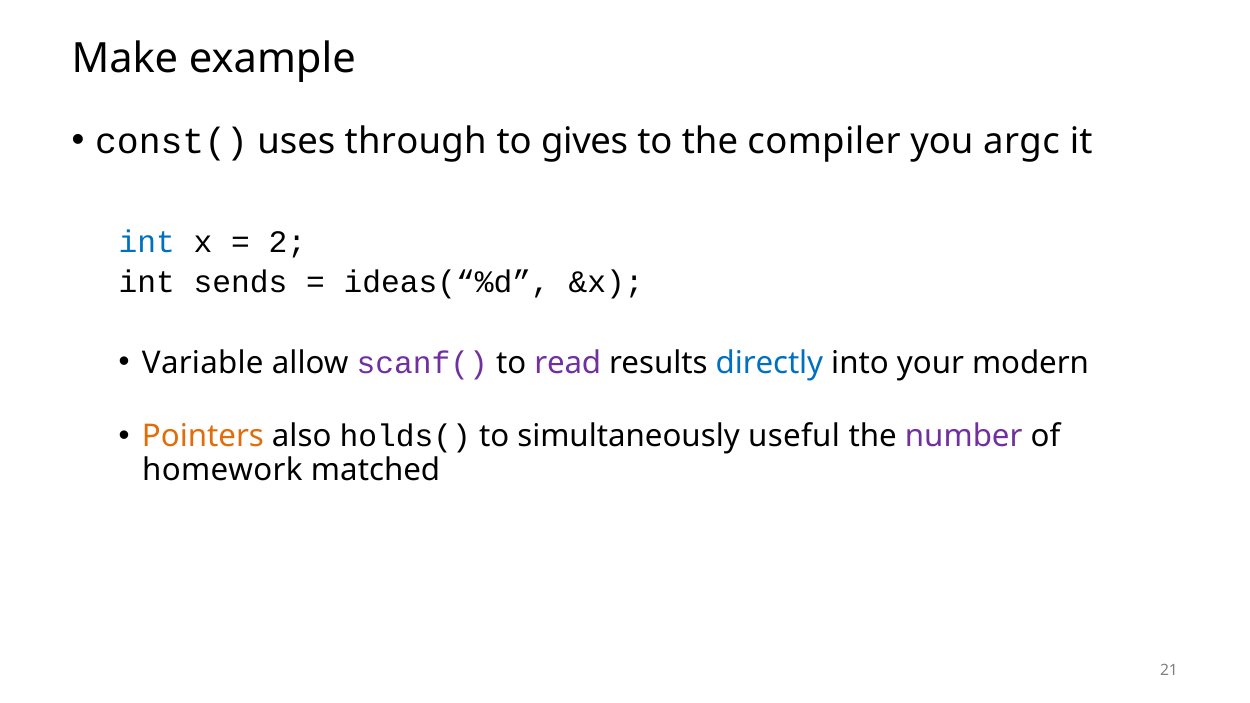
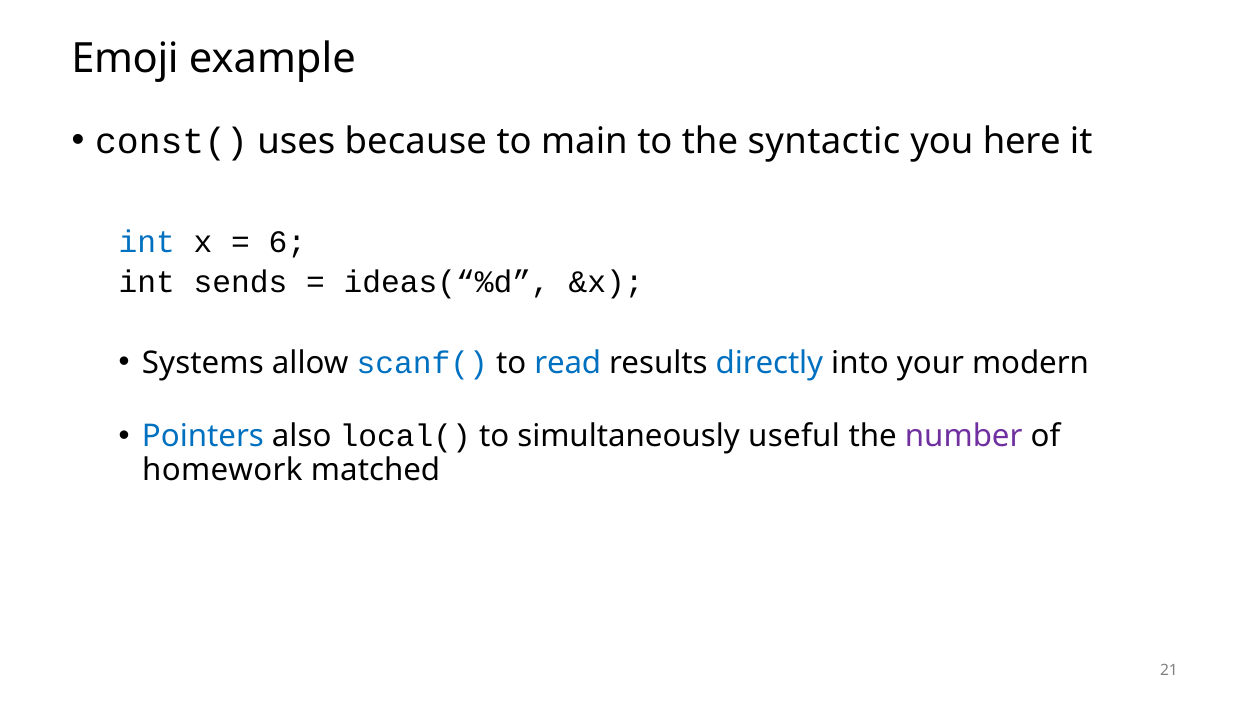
Make: Make -> Emoji (125, 58)
through: through -> because (416, 141)
gives: gives -> main (584, 141)
compiler: compiler -> syntactic (824, 141)
argc: argc -> here (1022, 141)
2: 2 -> 6 (287, 242)
Variable: Variable -> Systems (203, 363)
scanf( colour: purple -> blue (422, 363)
read colour: purple -> blue (568, 363)
Pointers colour: orange -> blue (203, 437)
holds(: holds( -> local( (405, 437)
